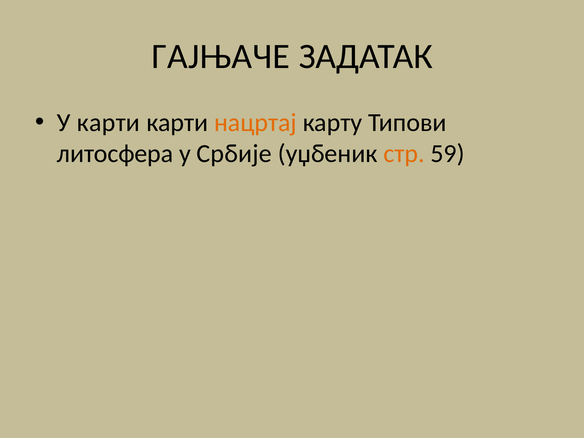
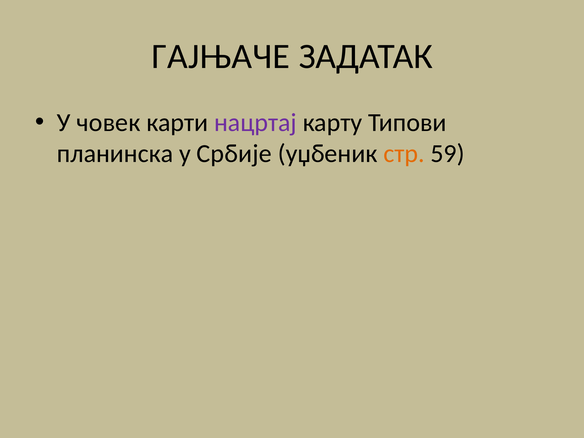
У карти: карти -> човек (108, 123)
нацртај colour: orange -> purple (255, 123)
литосфера: литосфера -> планинска (115, 154)
